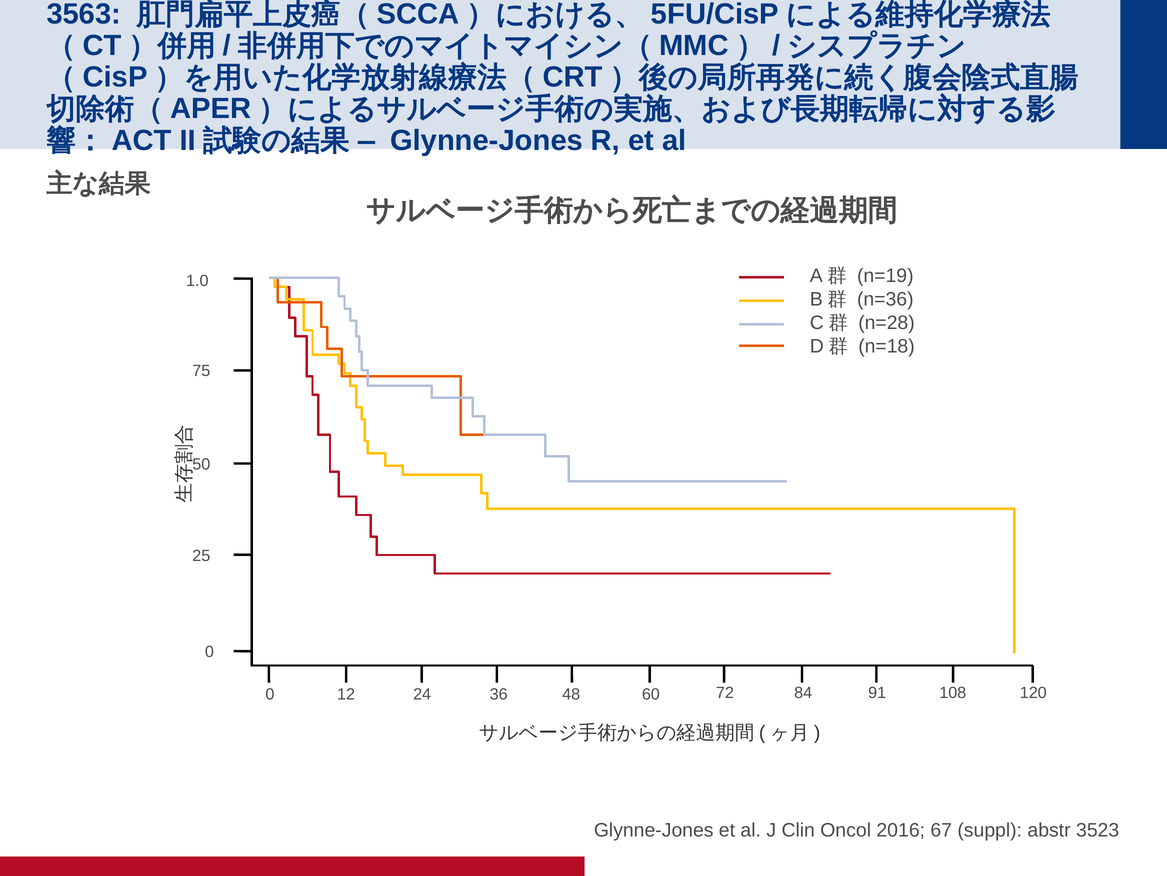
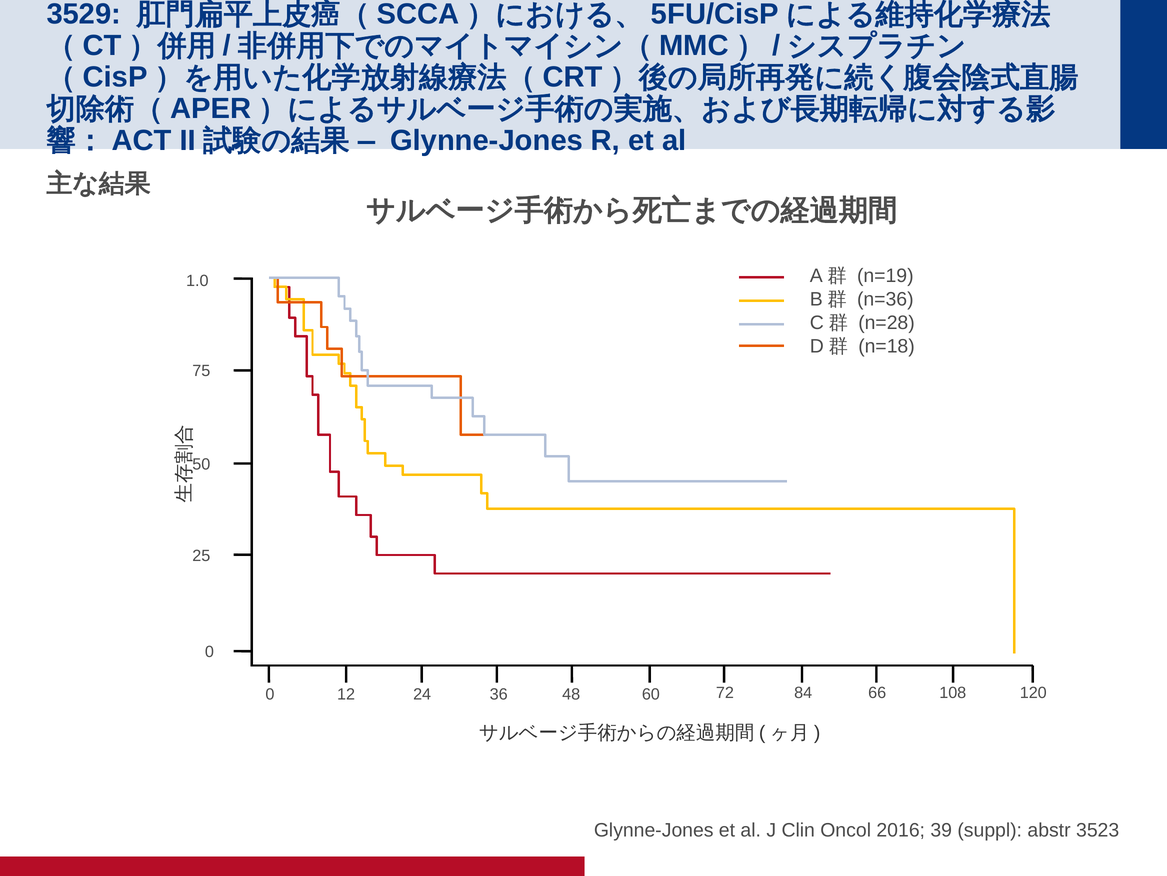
3563: 3563 -> 3529 (84, 14)
91: 91 -> 66 (877, 693)
67: 67 -> 39 (941, 830)
